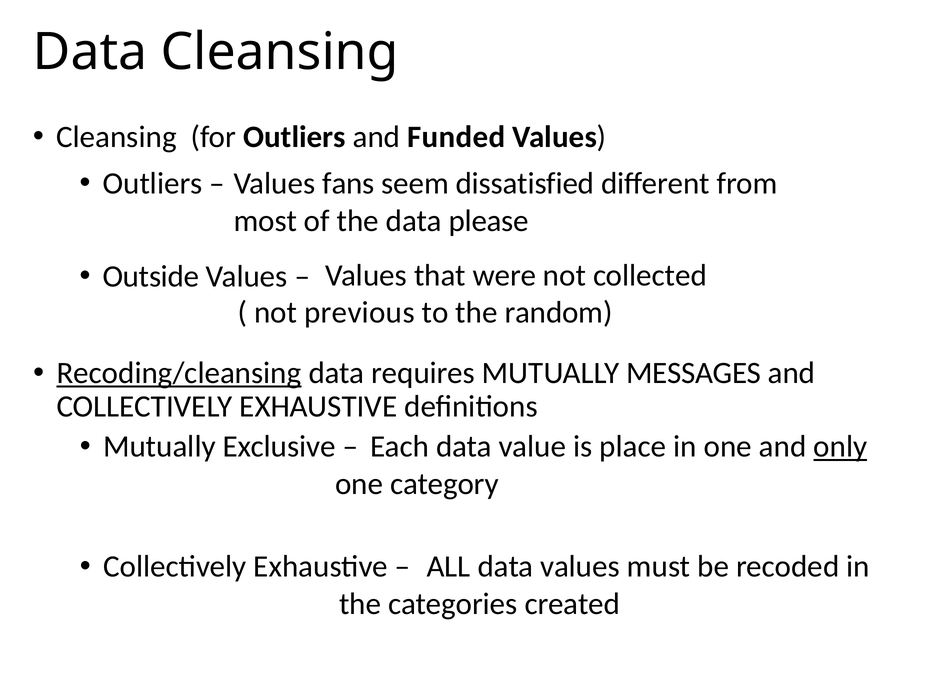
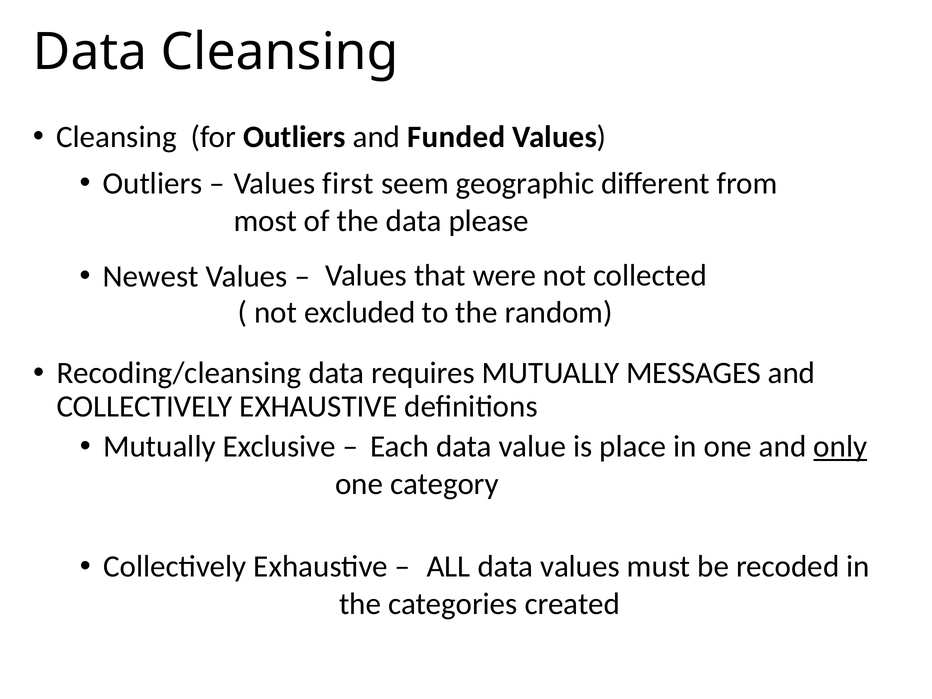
fans: fans -> first (348, 184)
dissatisfied: dissatisfied -> geographic (525, 184)
Outside: Outside -> Newest (151, 276)
previous: previous -> excluded (360, 313)
Recoding/cleansing underline: present -> none (179, 373)
